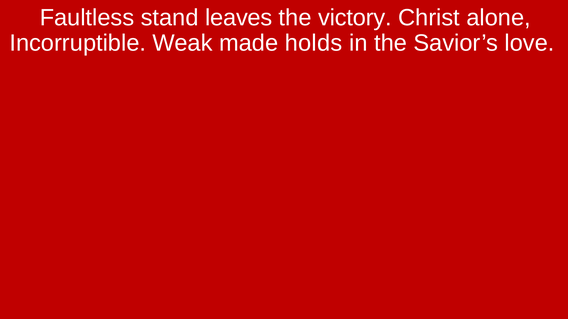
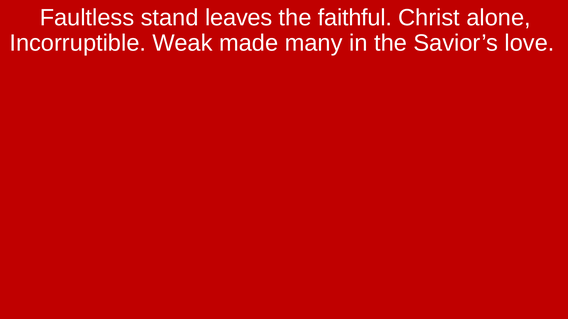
victory: victory -> faithful (355, 18)
holds: holds -> many (314, 43)
